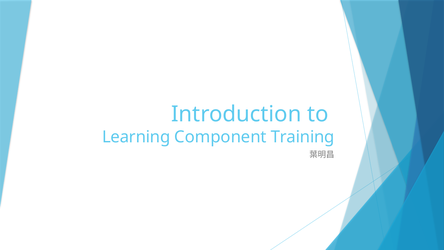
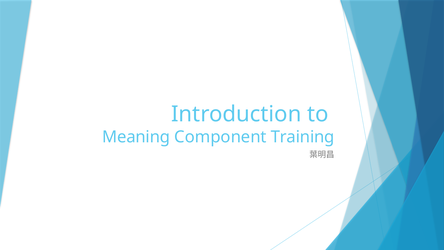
Learning: Learning -> Meaning (136, 137)
